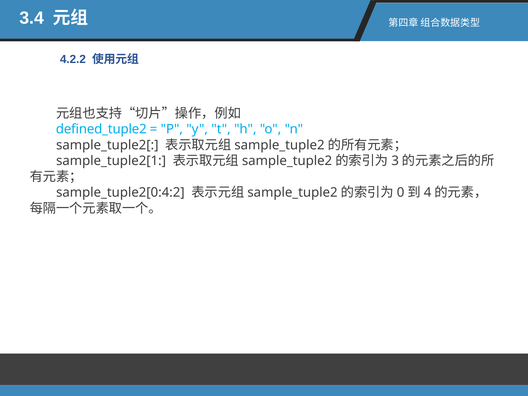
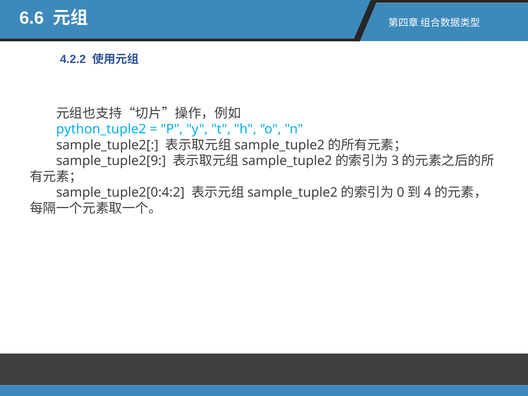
3.4: 3.4 -> 6.6 (32, 18)
defined_tuple2: defined_tuple2 -> python_tuple2 (101, 129)
sample_tuple2[1: sample_tuple2[1 -> sample_tuple2[9 (111, 161)
